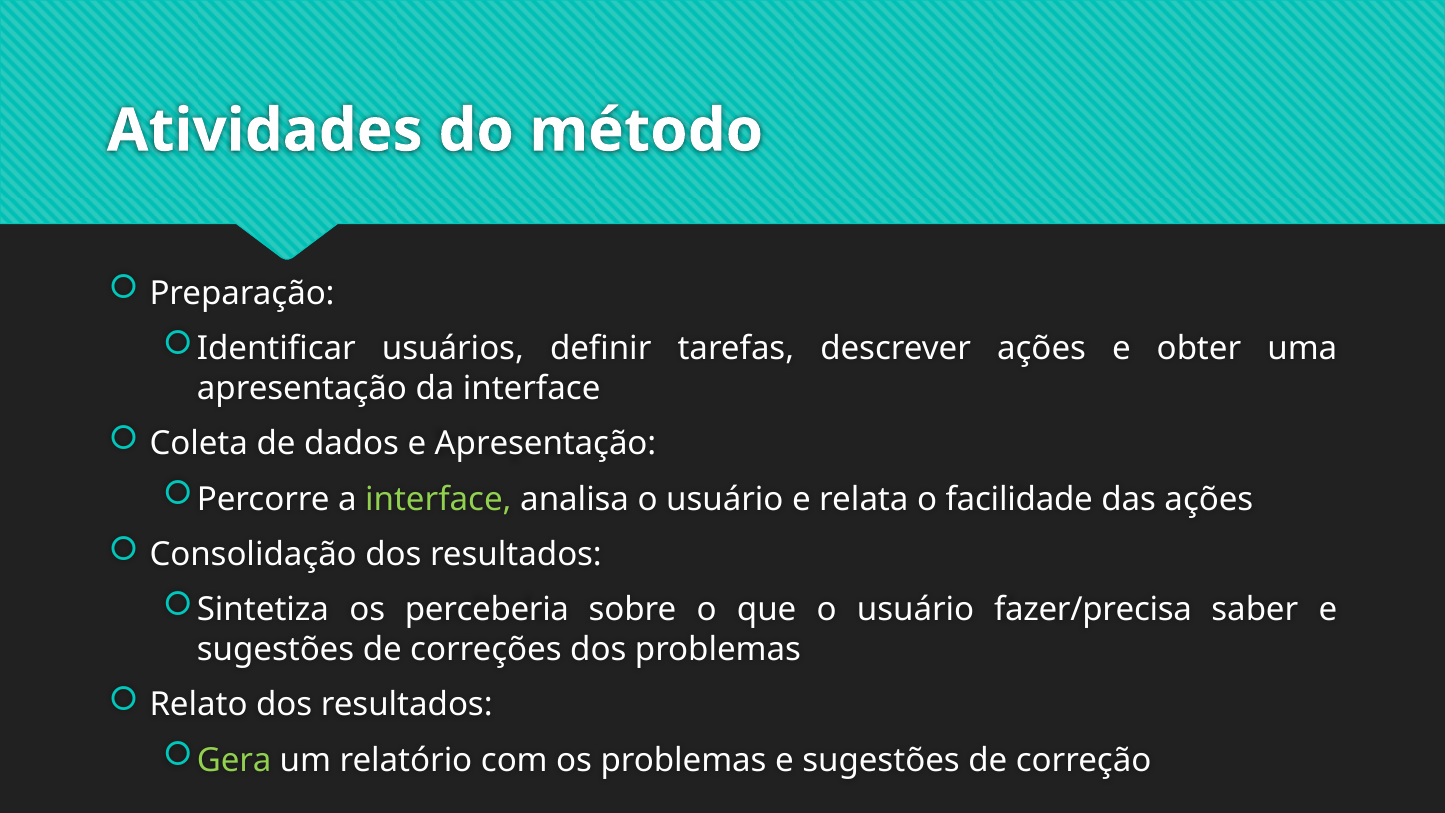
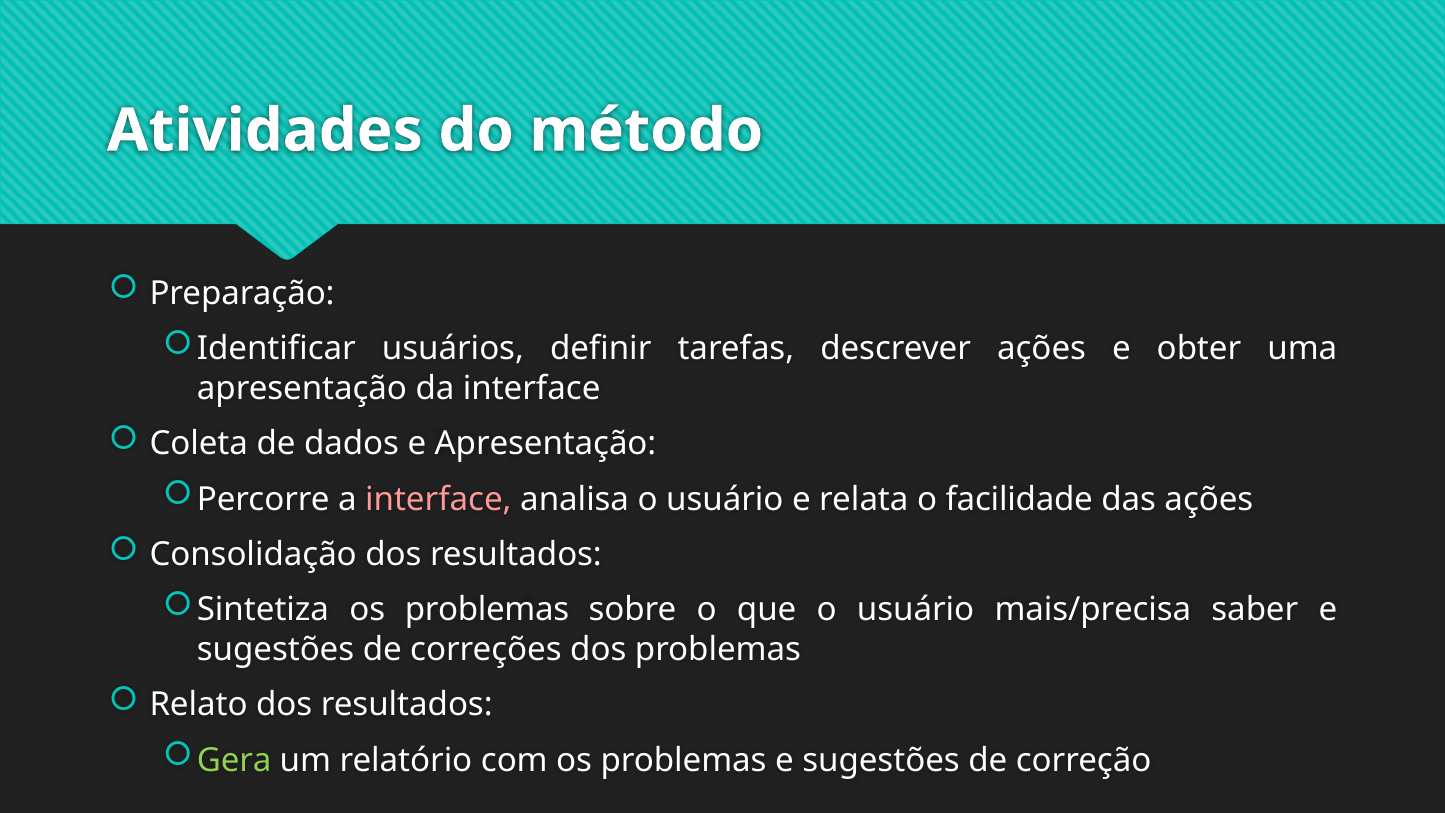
interface colour: light green -> pink (438, 499)
Sintetiza os perceberia: perceberia -> problemas (487, 610)
fazer/precisa: fazer/precisa -> mais/precisa (1093, 610)
